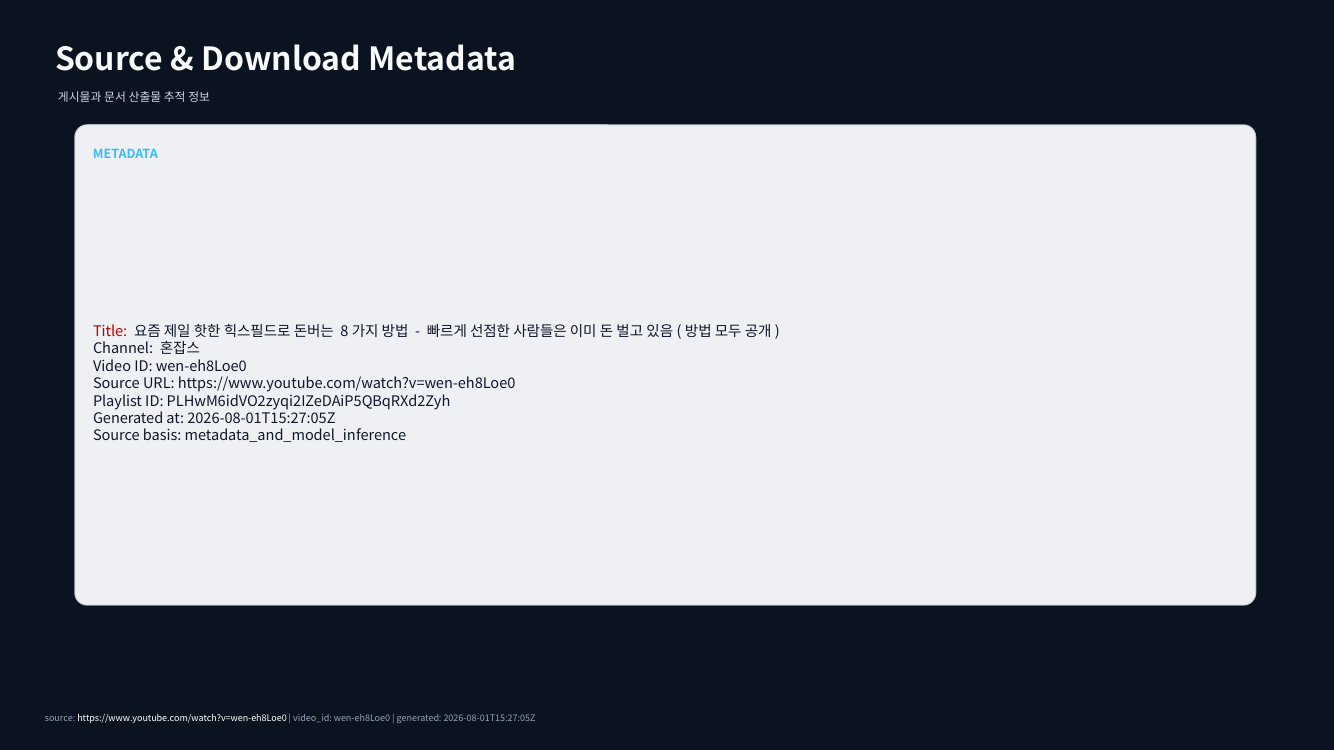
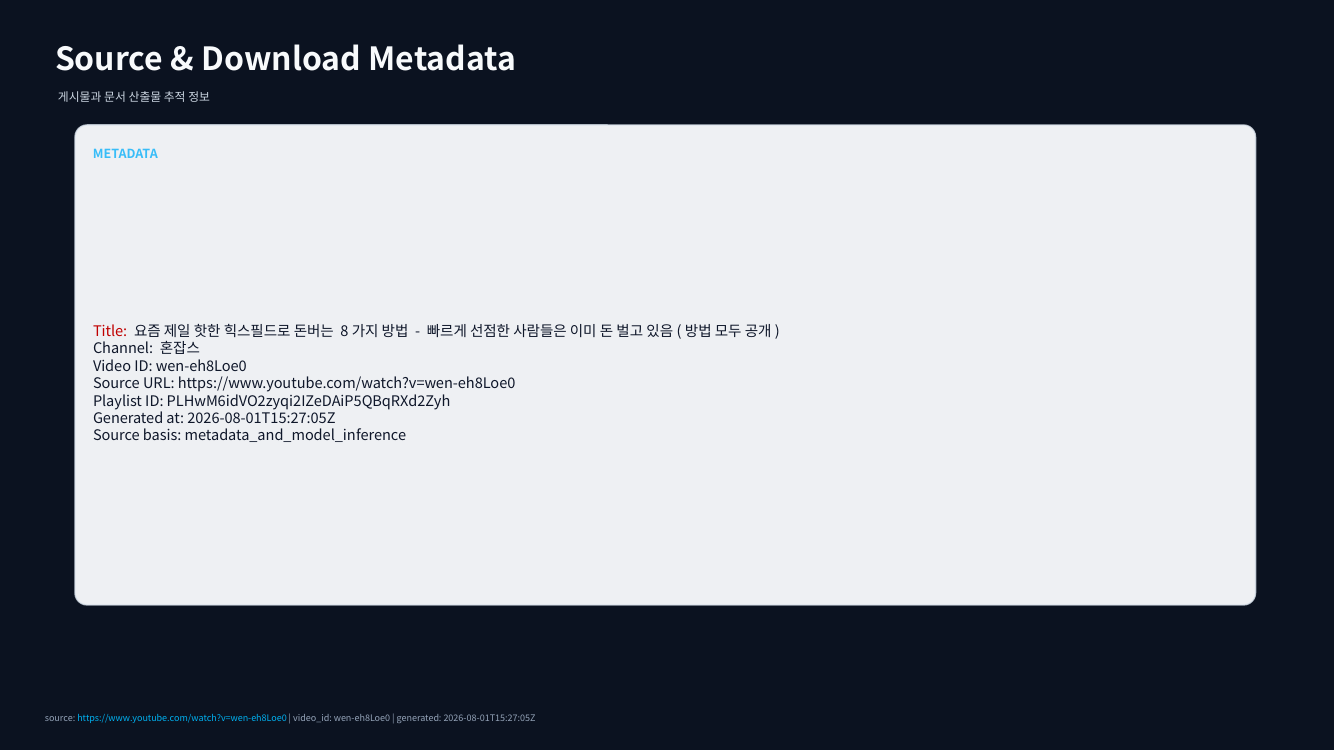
https://www.youtube.com/watch?v=wen-eh8Loe0 colour: white -> light blue (182, 718)
